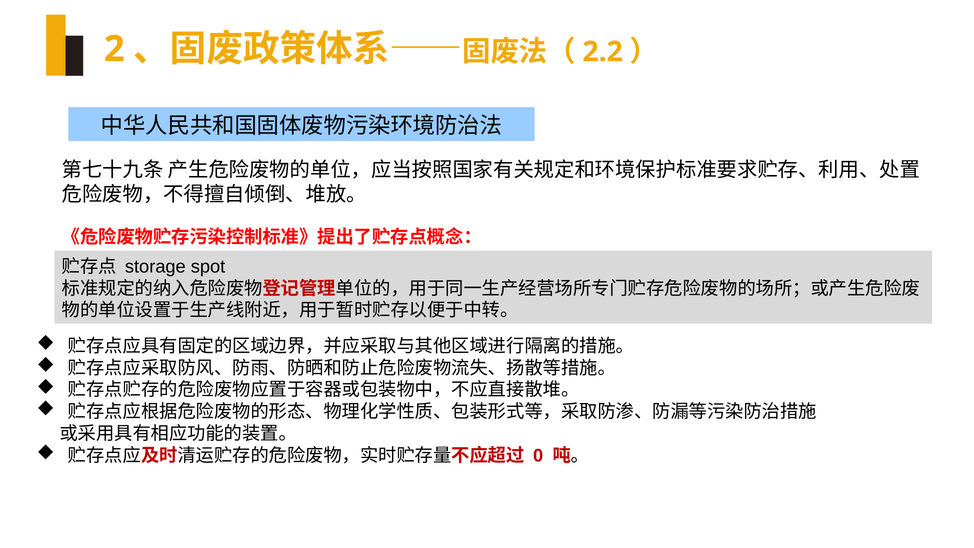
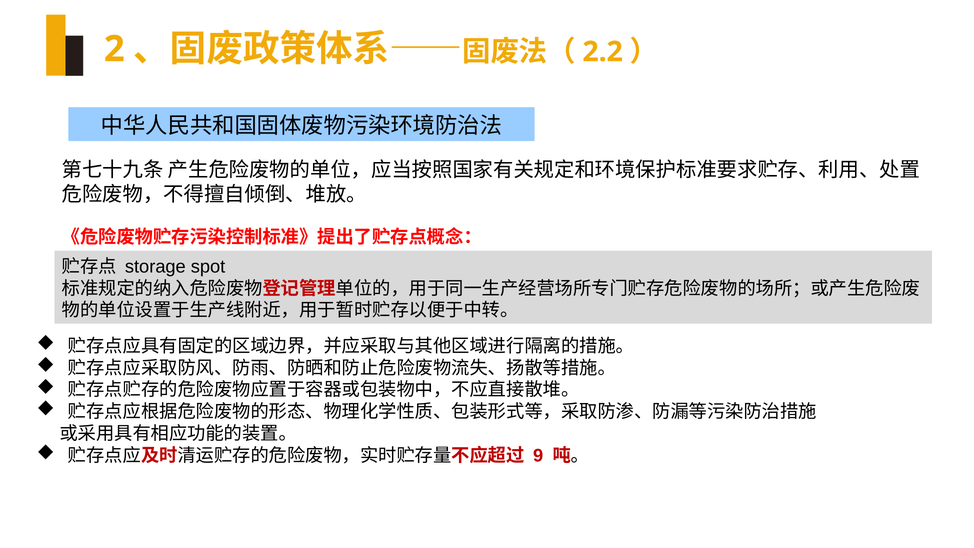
0: 0 -> 9 (538, 456)
